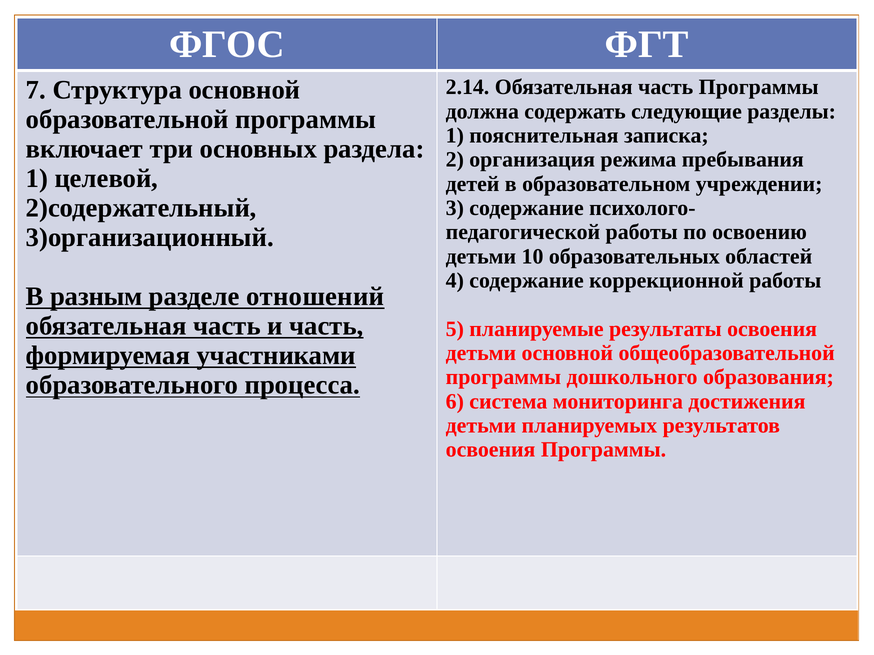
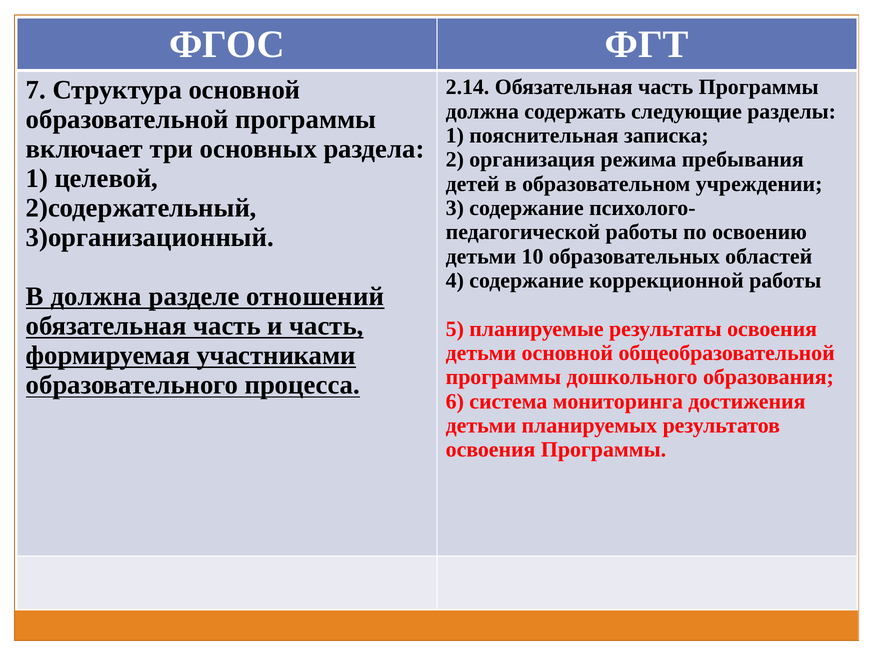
В разным: разным -> должна (96, 297)
